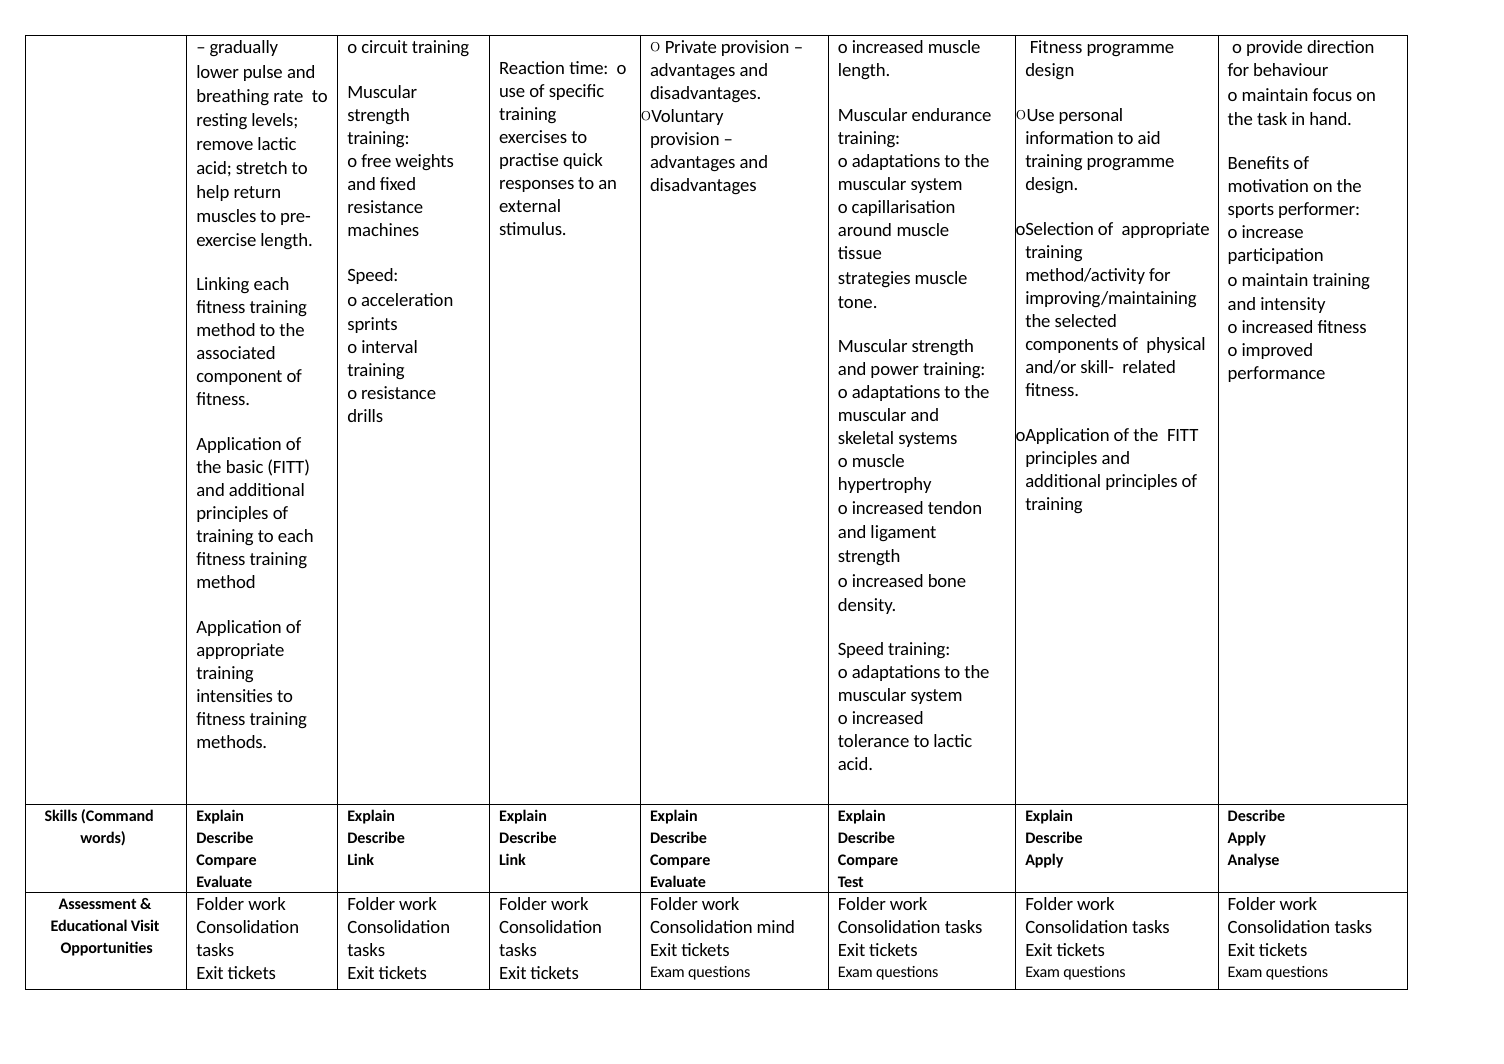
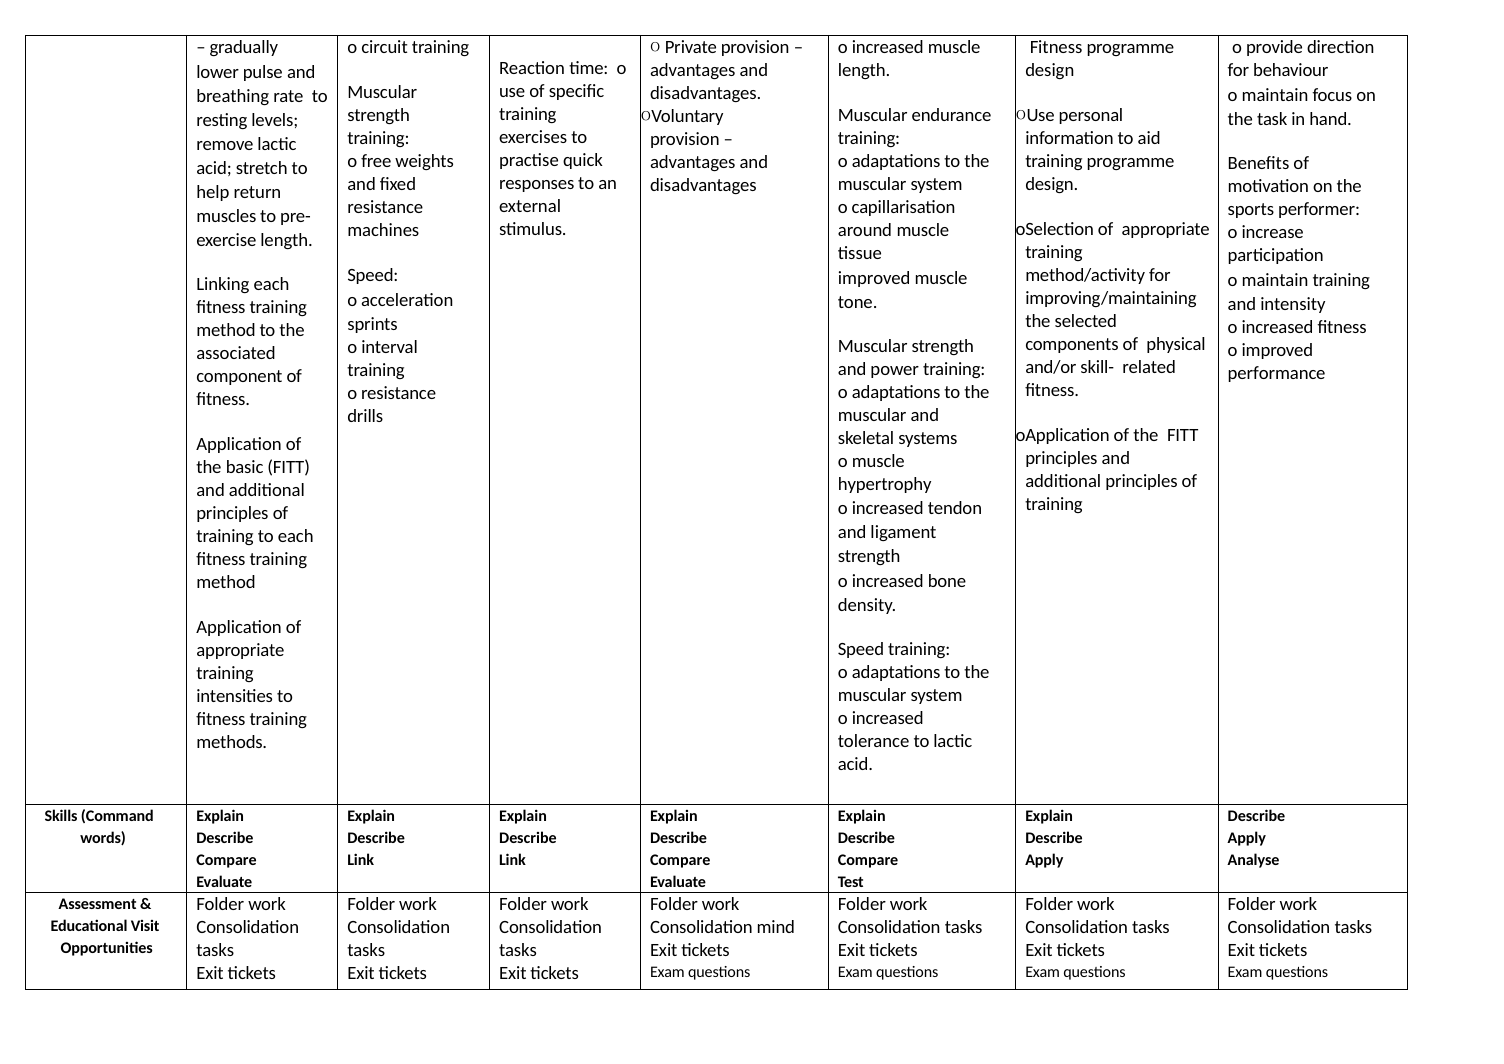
strategies: strategies -> improved (874, 278)
